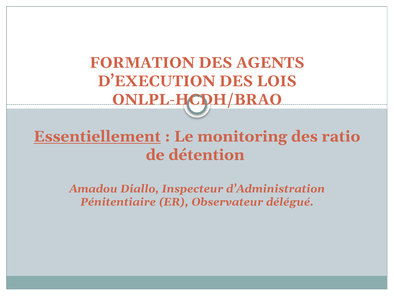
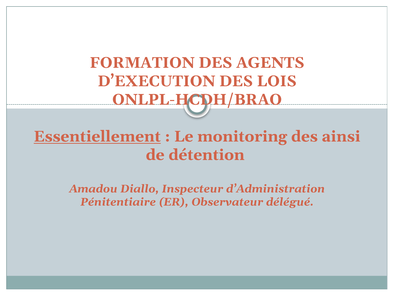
ratio: ratio -> ainsi (341, 136)
